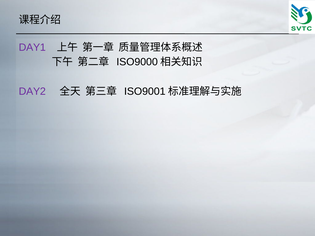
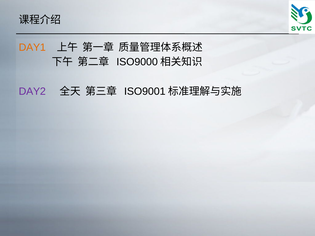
DAY1 colour: purple -> orange (32, 47)
